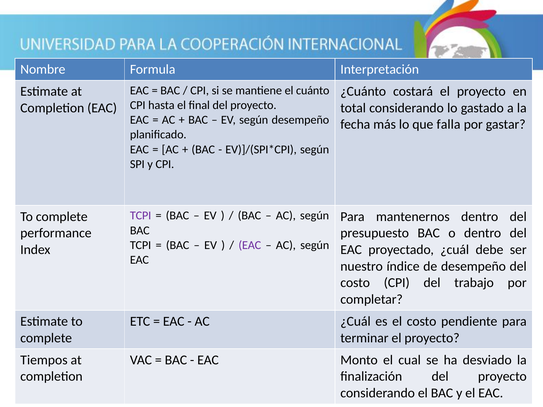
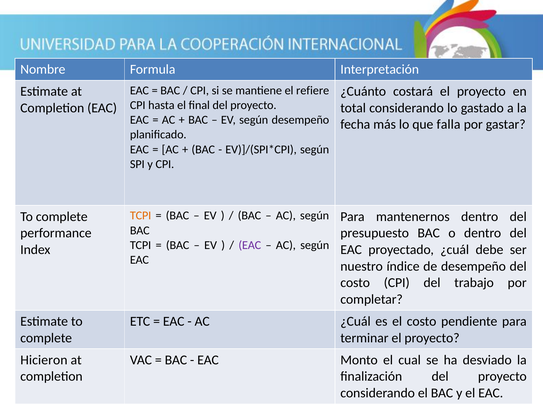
cuánto: cuánto -> refiere (313, 91)
TCPI colour: purple -> orange (141, 216)
Tiempos: Tiempos -> Hicieron (44, 360)
